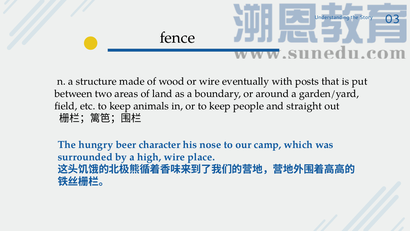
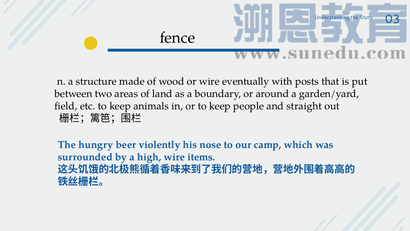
character: character -> violently (160, 144)
place: place -> items (201, 157)
